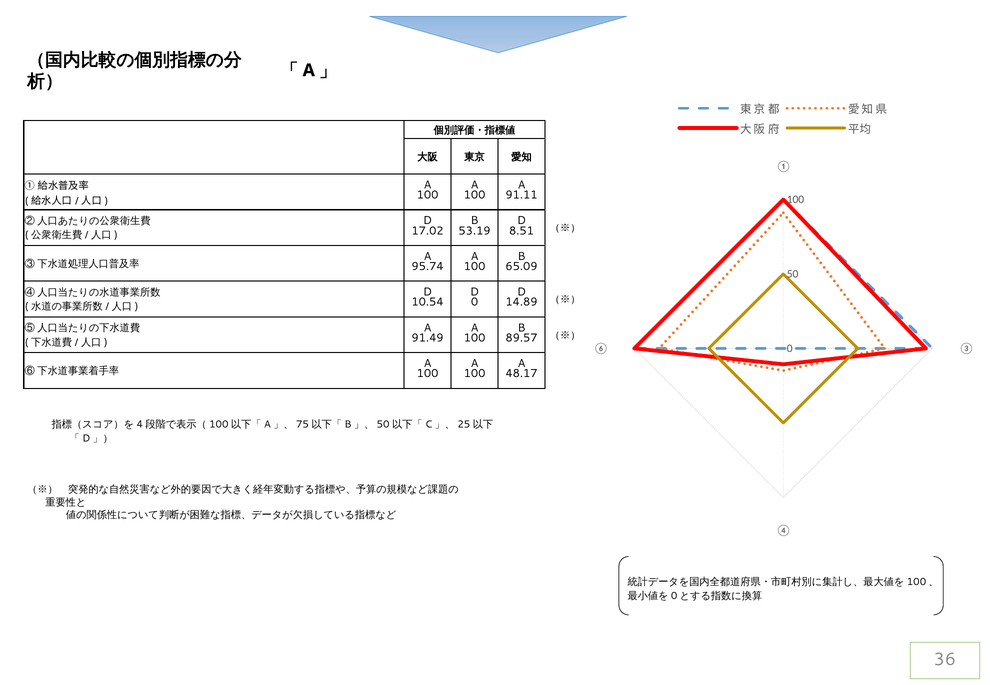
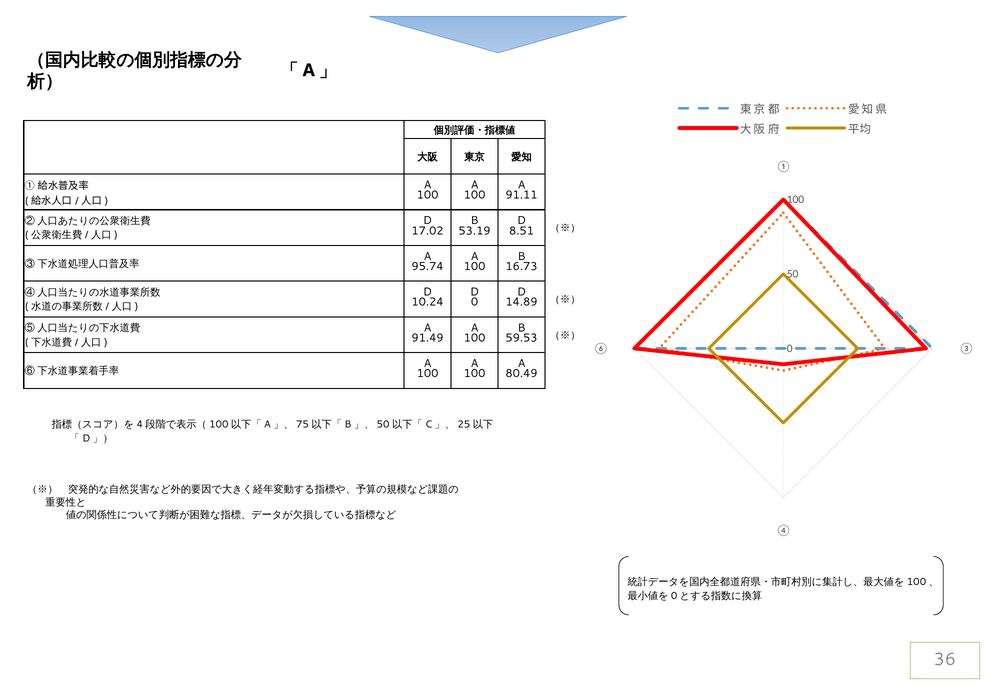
65.09: 65.09 -> 16.73 (522, 267)
10.54: 10.54 -> 10.24 (428, 302)
89.57: 89.57 -> 59.53 (522, 338)
48.17: 48.17 -> 80.49 (522, 374)
